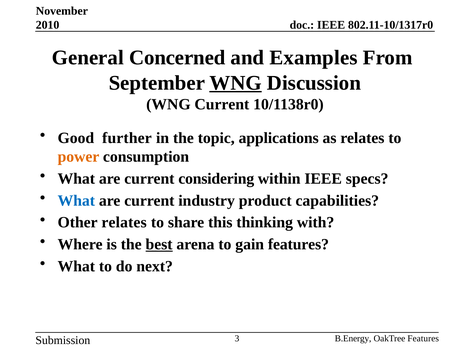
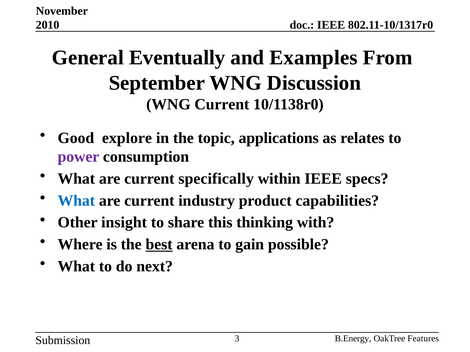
Concerned: Concerned -> Eventually (177, 58)
WNG underline: present -> none (236, 83)
further: further -> explore (127, 138)
power colour: orange -> purple (78, 157)
considering: considering -> specifically (216, 179)
Other relates: relates -> insight (124, 223)
gain features: features -> possible (298, 245)
